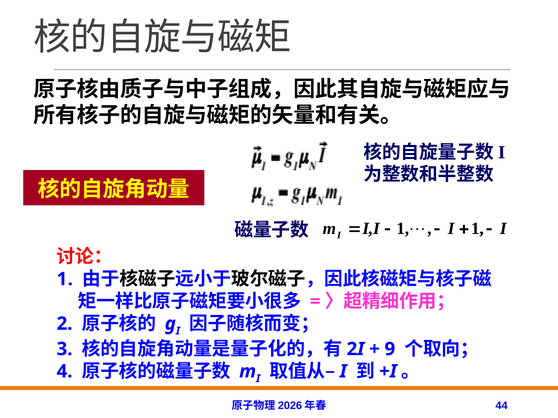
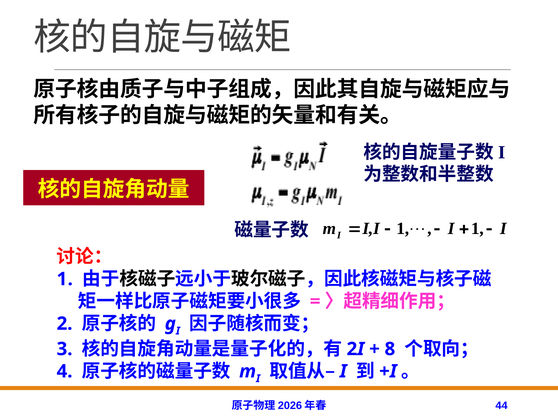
9: 9 -> 8 (390, 349)
